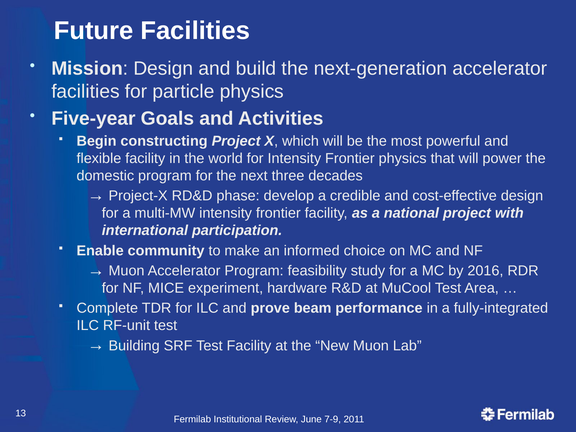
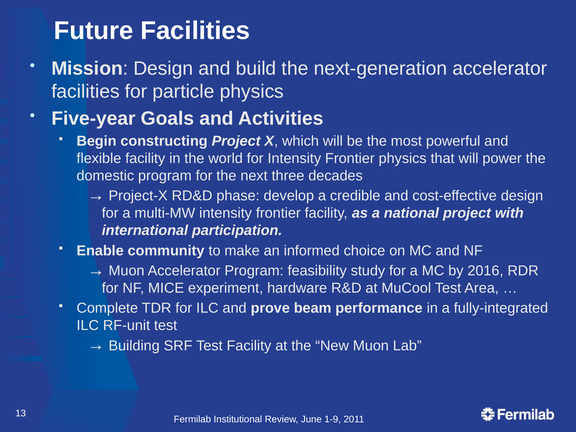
7-9: 7-9 -> 1-9 (333, 419)
